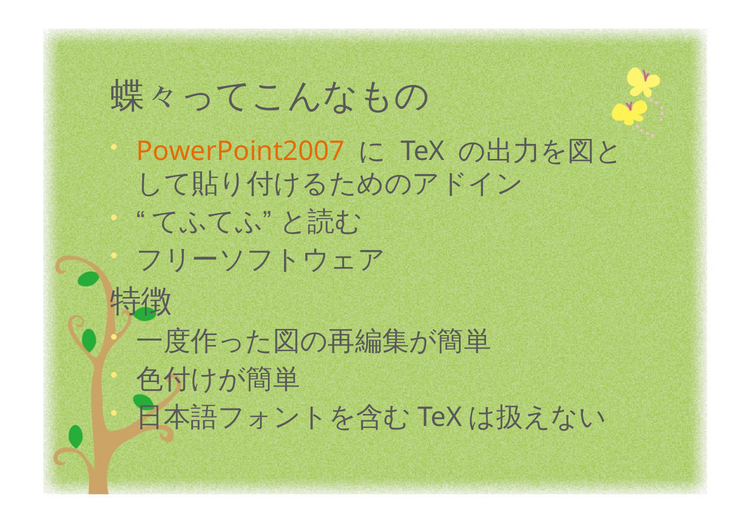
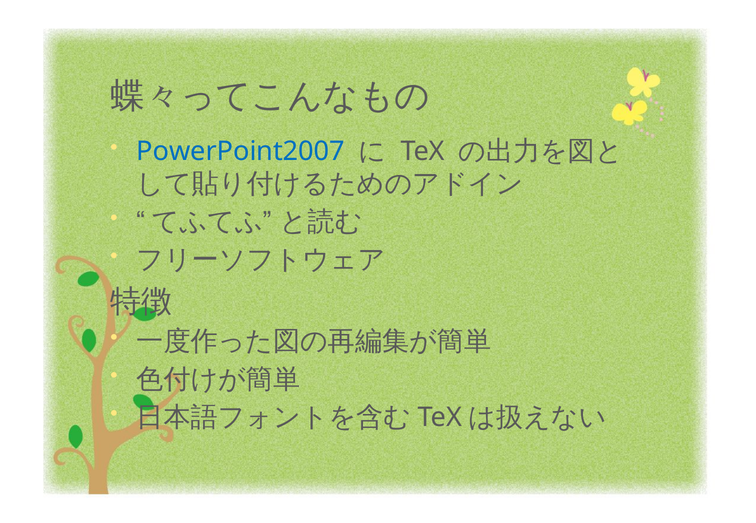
PowerPoint2007 colour: orange -> blue (241, 151)
